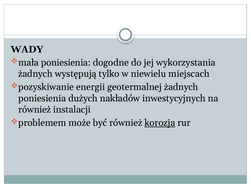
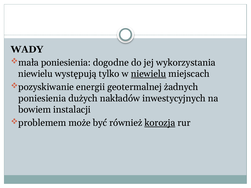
żadnych: żadnych -> niewielu (35, 74)
niewielu underline: none -> present (149, 74)
również: również -> bowiem (35, 110)
